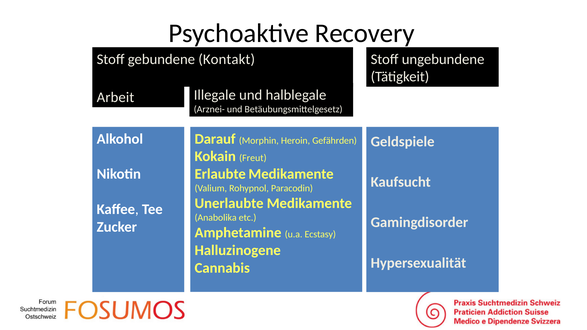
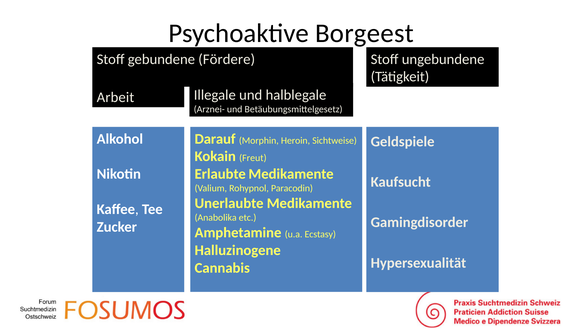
Recovery: Recovery -> Borgeest (364, 33)
Kontakt: Kontakt -> Fördere (227, 59)
Gefährden: Gefährden -> Sichtweise (335, 141)
